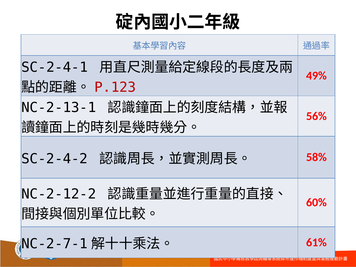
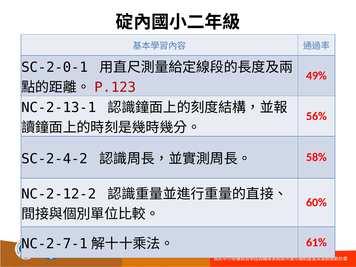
SC-2-4-1: SC-2-4-1 -> SC-2-0-1 (55, 67)
